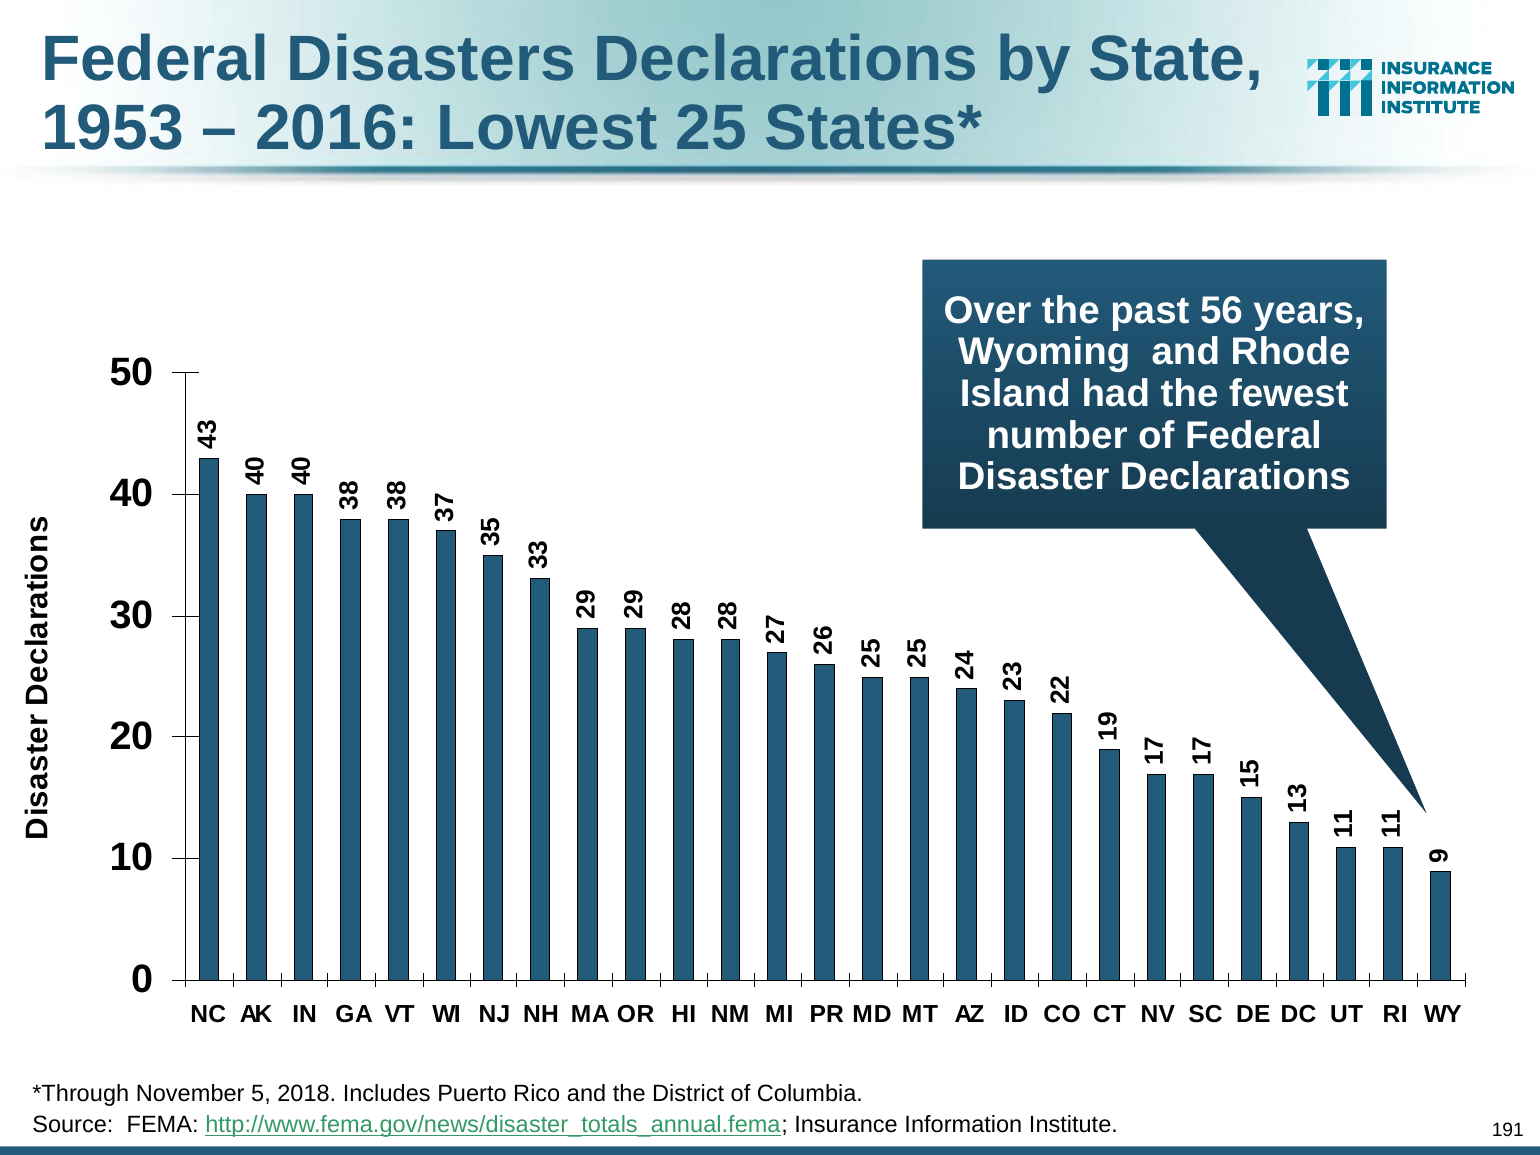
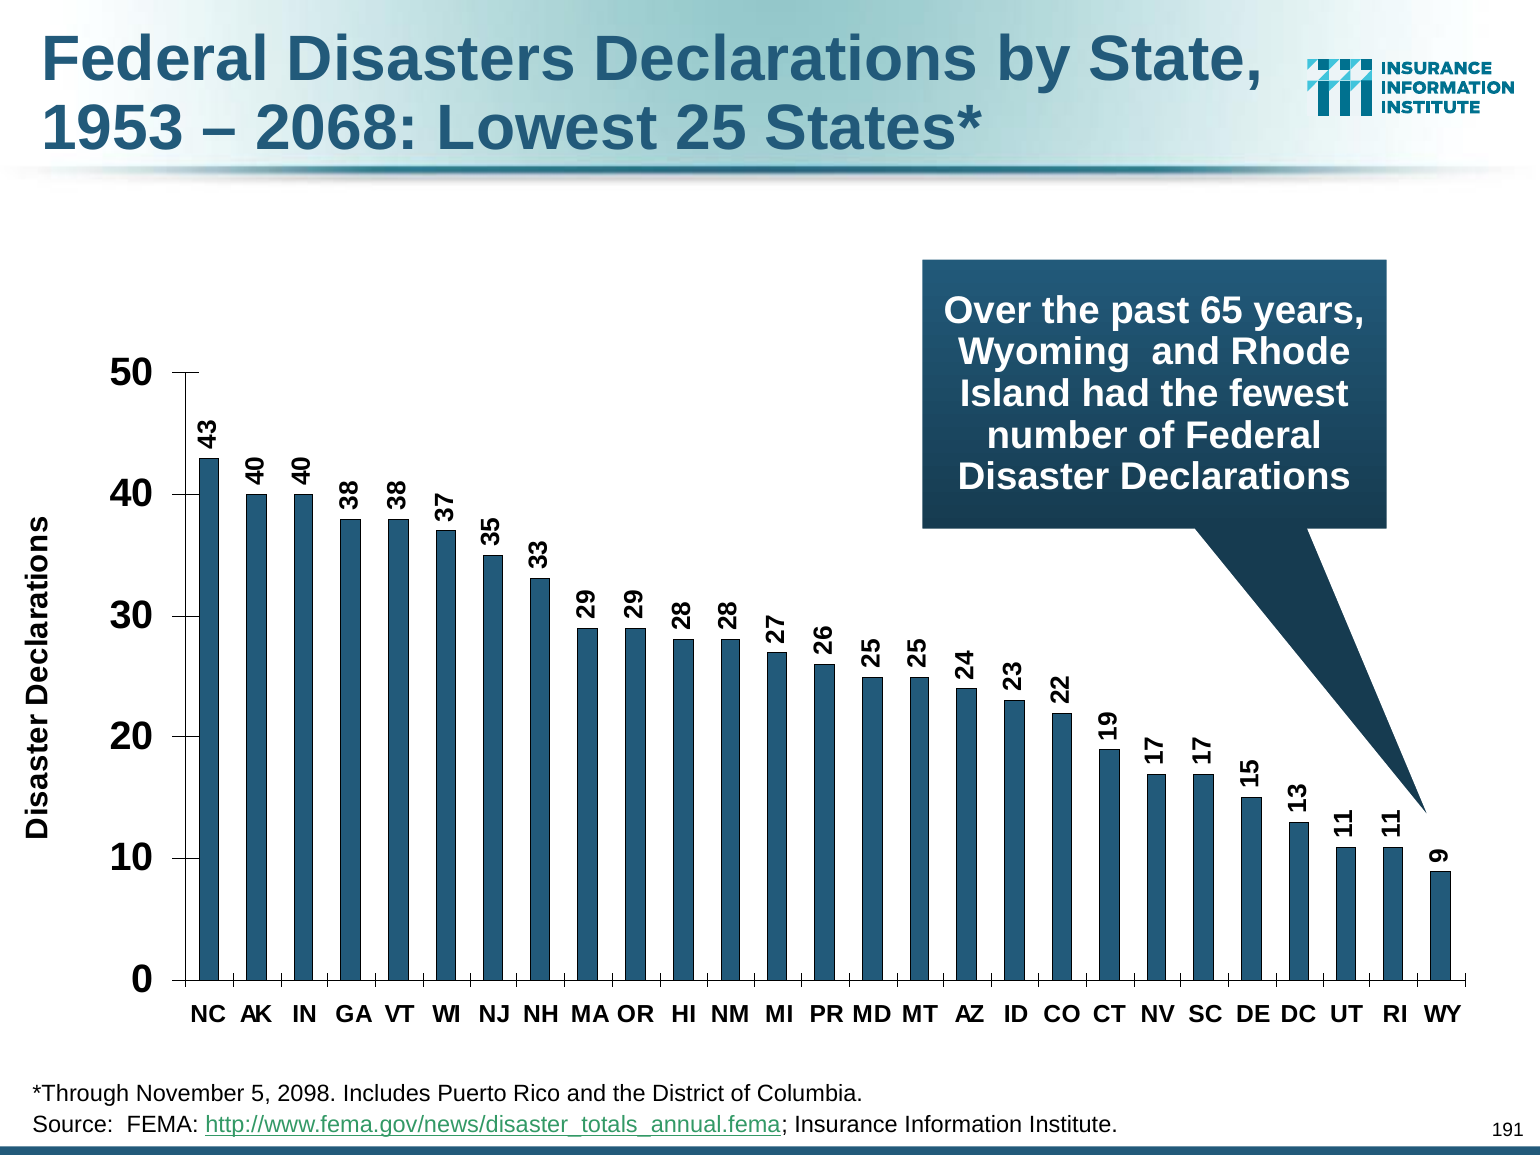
2016: 2016 -> 2068 (337, 129)
56: 56 -> 65 (1221, 311)
2018: 2018 -> 2098 (307, 1094)
